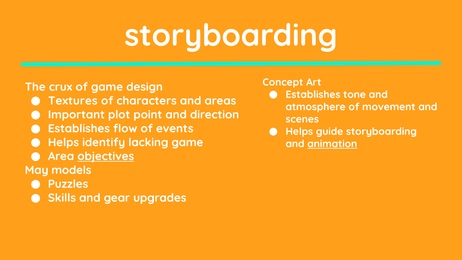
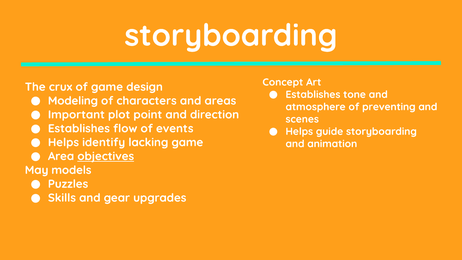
Textures: Textures -> Modeling (73, 101)
movement: movement -> preventing (389, 107)
animation underline: present -> none (332, 144)
